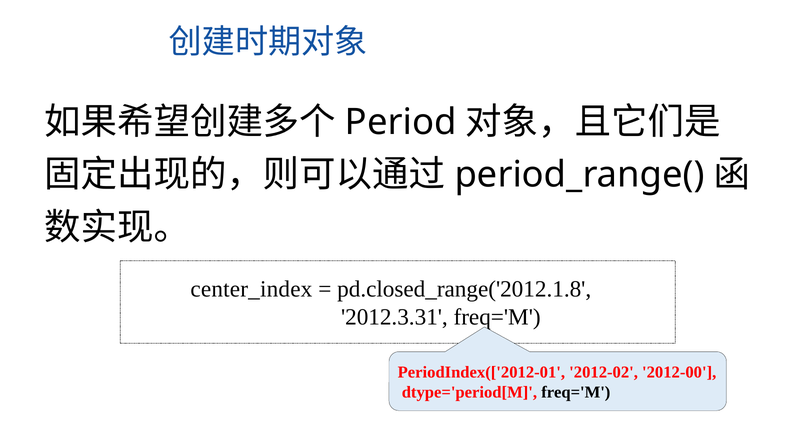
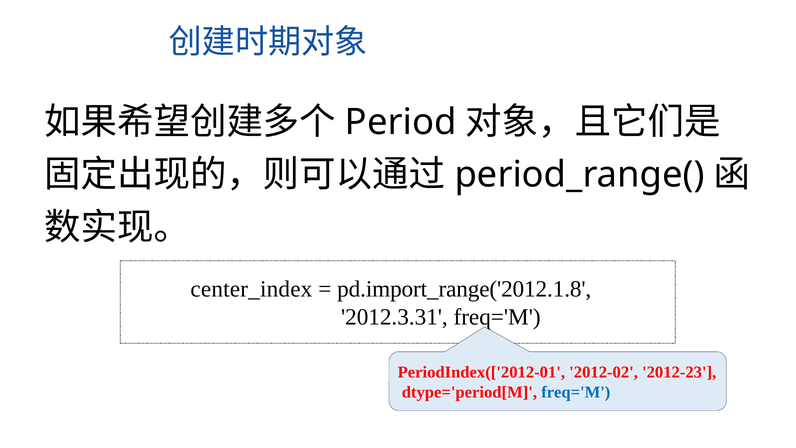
pd.closed_range('2012.1.8: pd.closed_range('2012.1.8 -> pd.import_range('2012.1.8 (464, 289)
2012-00: 2012-00 -> 2012-23 (679, 372)
freq='M colour: black -> blue (576, 392)
